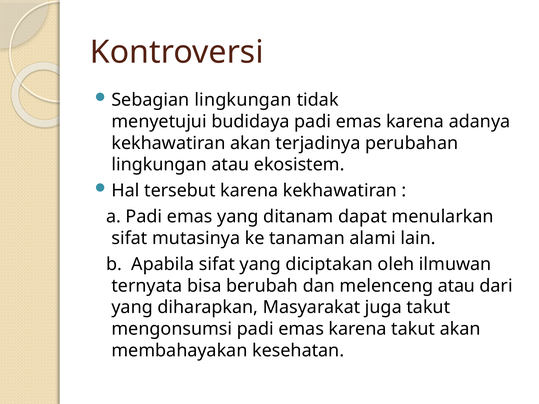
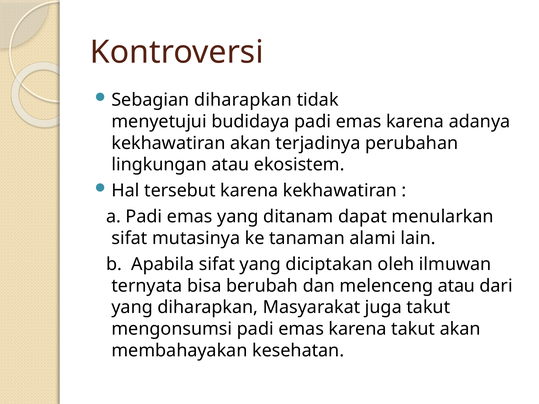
Sebagian lingkungan: lingkungan -> diharapkan (243, 100)
